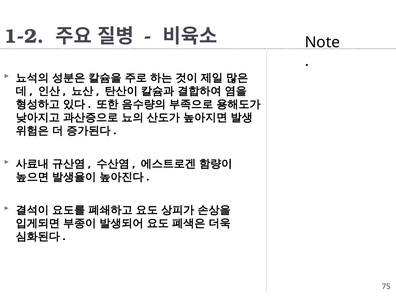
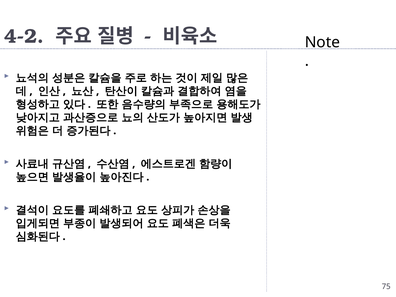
1-2: 1-2 -> 4-2 (24, 36)
